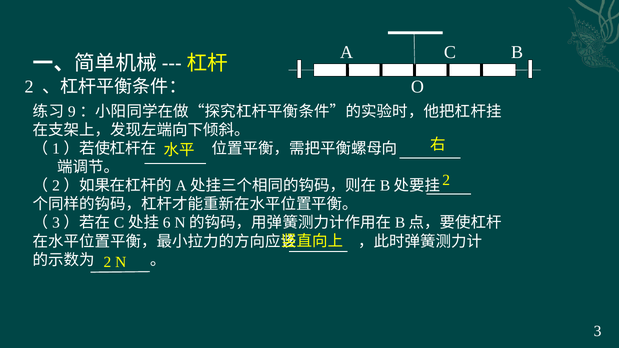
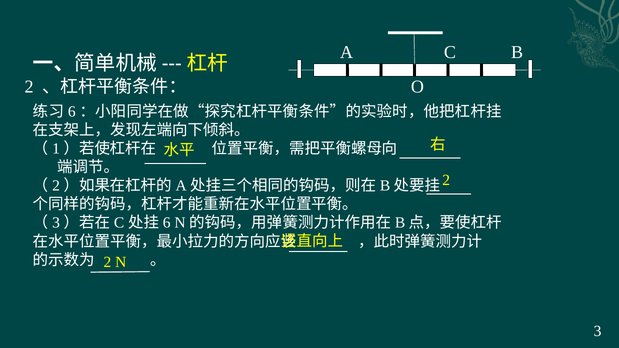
9: 9 -> 6 (72, 112)
